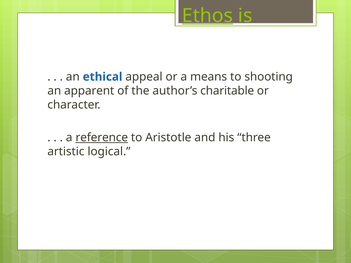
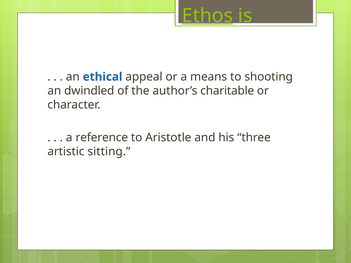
apparent: apparent -> dwindled (89, 91)
reference underline: present -> none (102, 138)
logical: logical -> sitting (109, 152)
